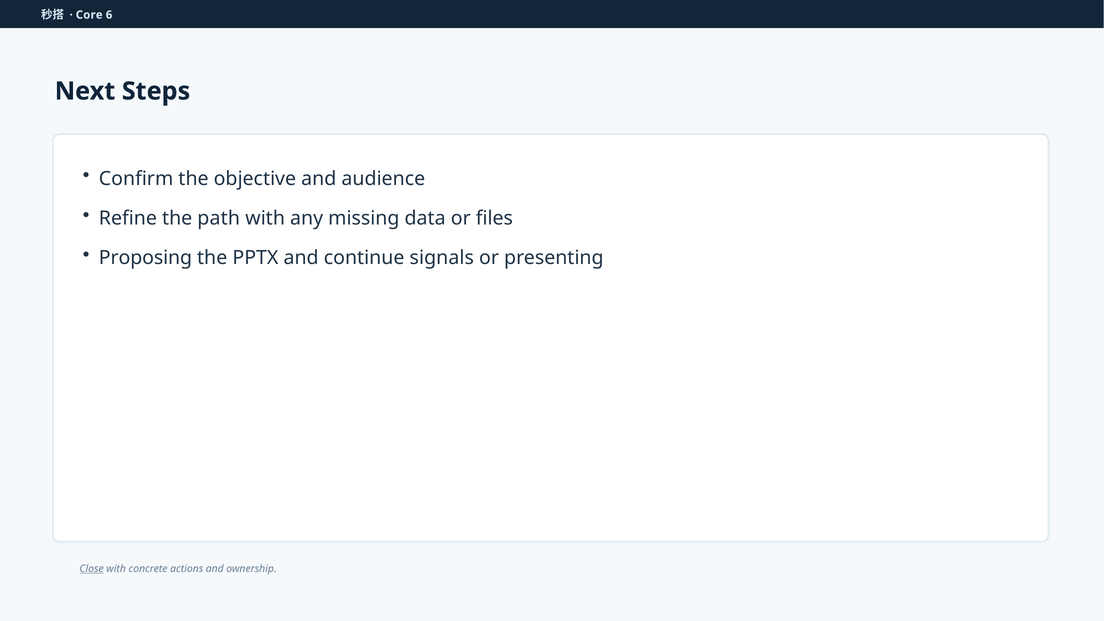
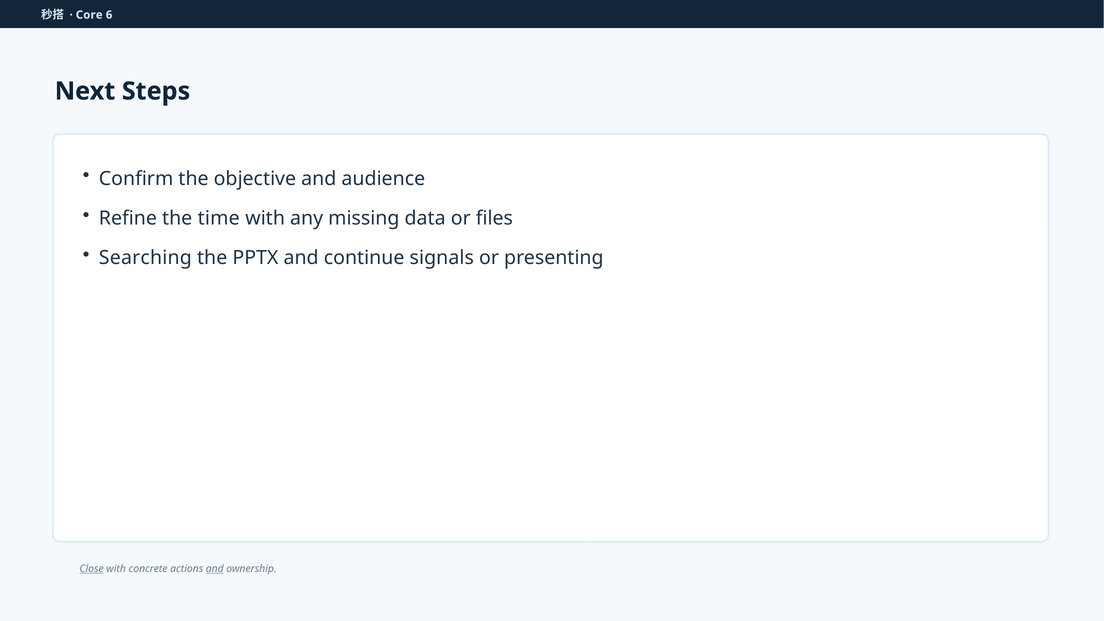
path: path -> time (219, 218)
Proposing: Proposing -> Searching (145, 258)
and underline: none -> present (215, 569)
